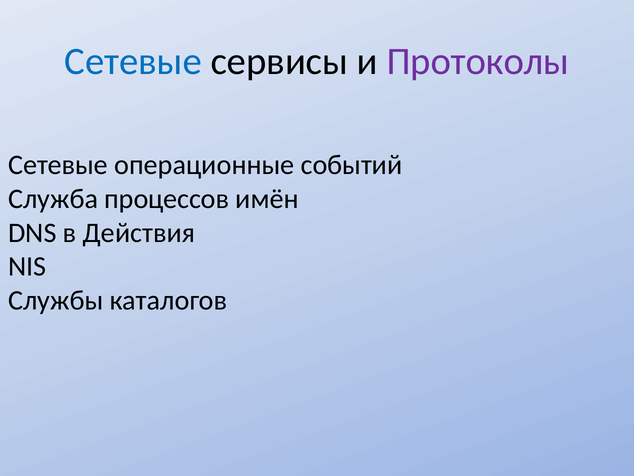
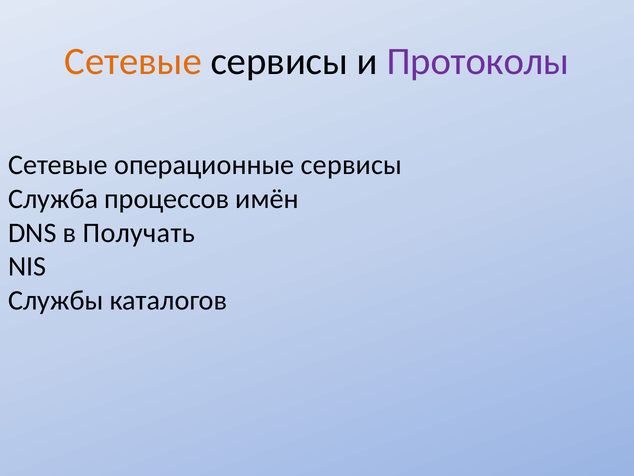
Сетевые colour: blue -> orange (133, 61)
операционные событий: событий -> сервисы (351, 165)
Действия: Действия -> Получать (139, 233)
